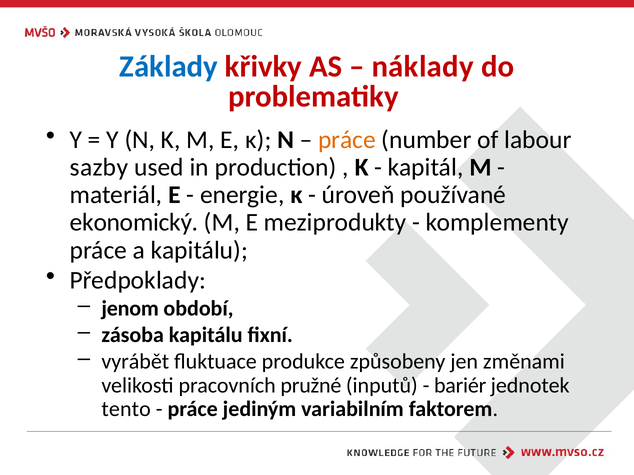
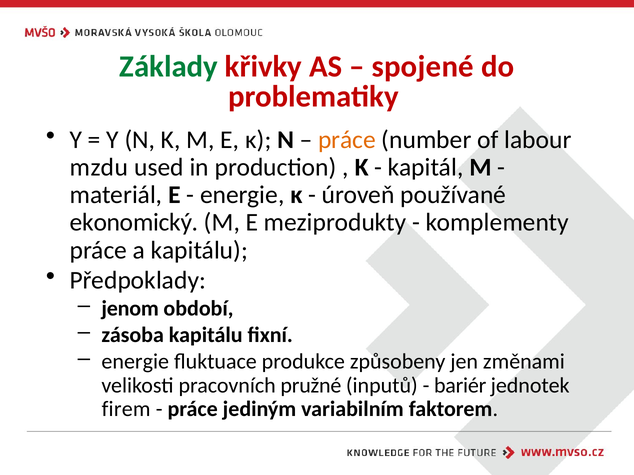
Základy colour: blue -> green (169, 67)
náklady: náklady -> spojené (423, 67)
sazby: sazby -> mzdu (99, 168)
vyrábět: vyrábět -> energie (135, 362)
tento: tento -> firem (126, 410)
